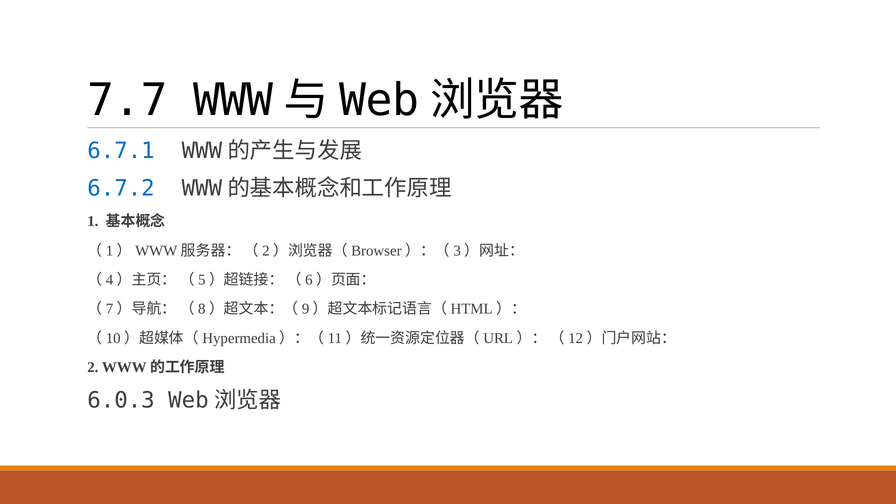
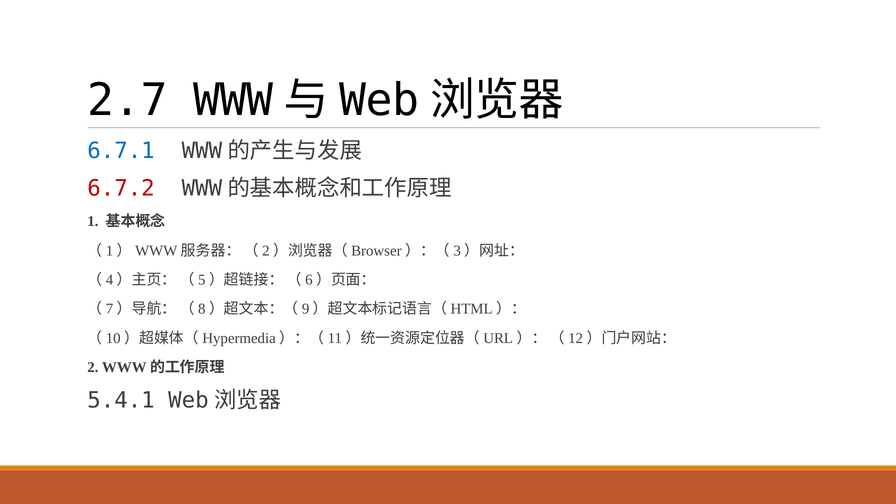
7.7: 7.7 -> 2.7 (127, 100)
6.7.2 colour: blue -> red (121, 188)
6.0.3: 6.0.3 -> 5.4.1 (121, 400)
